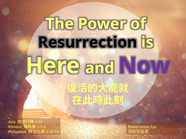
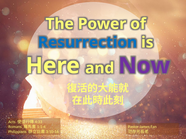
Resurrection colour: black -> blue (88, 43)
